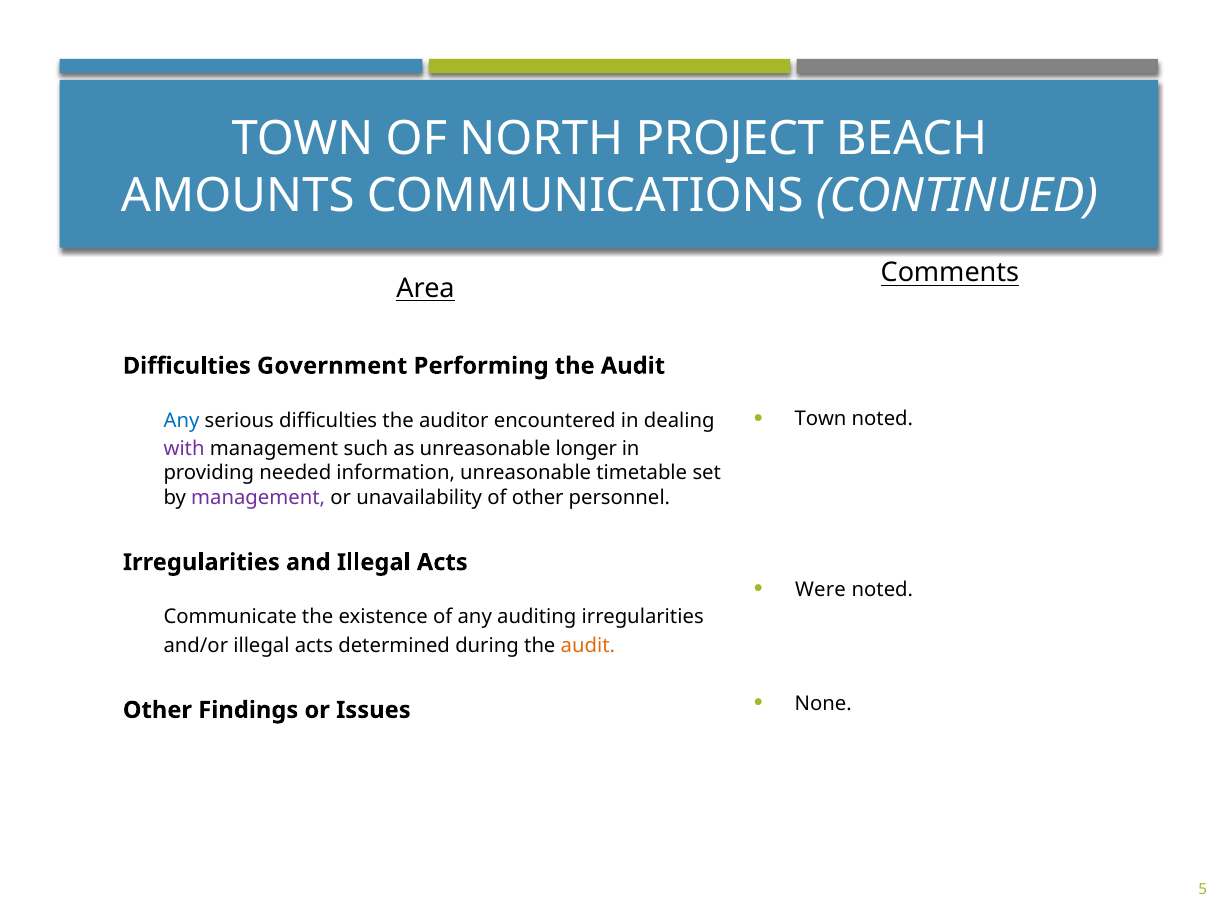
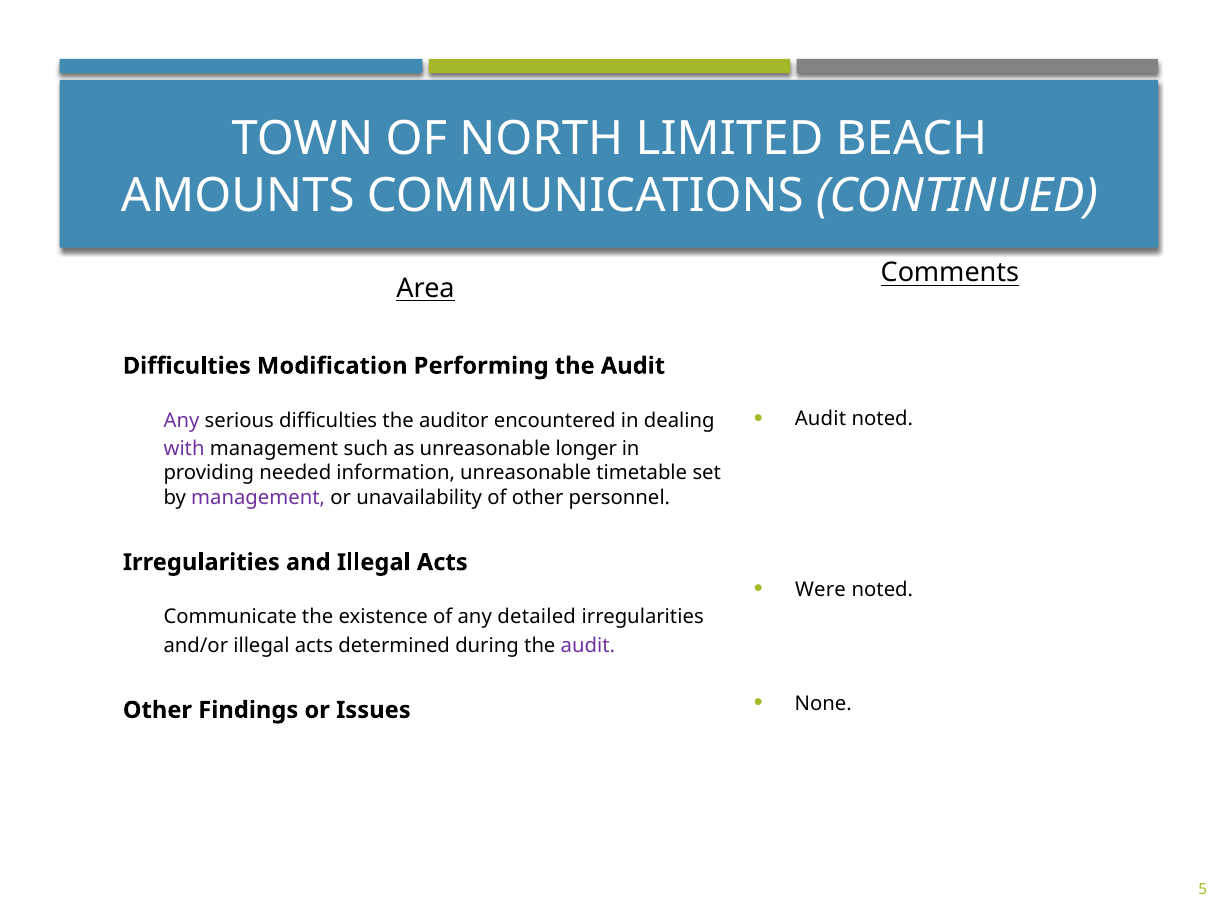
PROJECT: PROJECT -> LIMITED (730, 139)
Government: Government -> Modification (332, 366)
Town: Town -> Audit (820, 419)
Any colour: blue -> purple (181, 421)
auditing: auditing -> detailed (537, 617)
audit colour: orange -> purple (588, 646)
